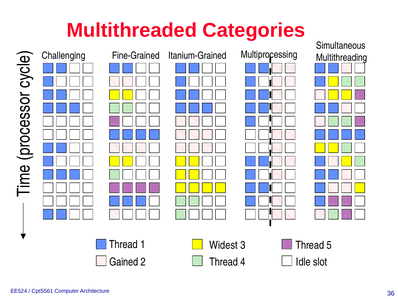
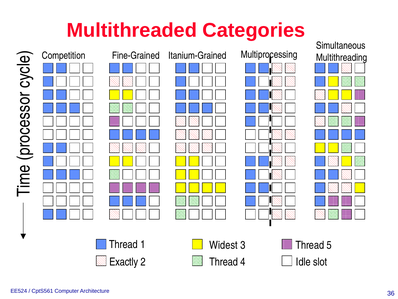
Challenging: Challenging -> Competition (64, 55)
Gained: Gained -> Exactly (124, 261)
